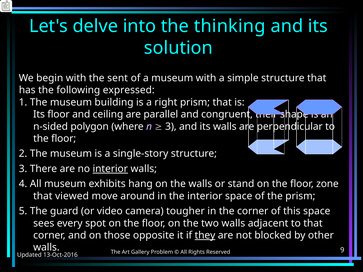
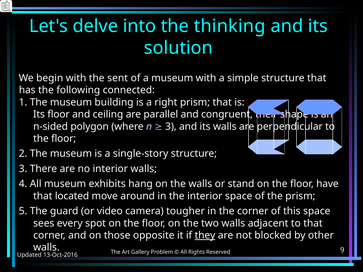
expressed: expressed -> connected (129, 90)
interior underline: present -> none (110, 169)
zone: zone -> have (327, 184)
viewed: viewed -> located (72, 196)
